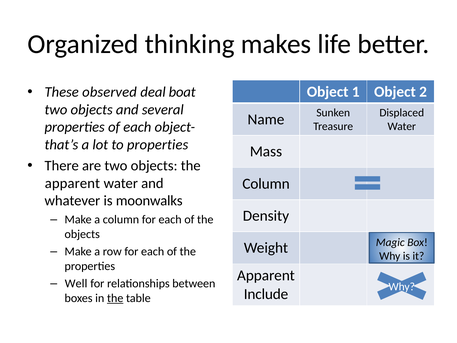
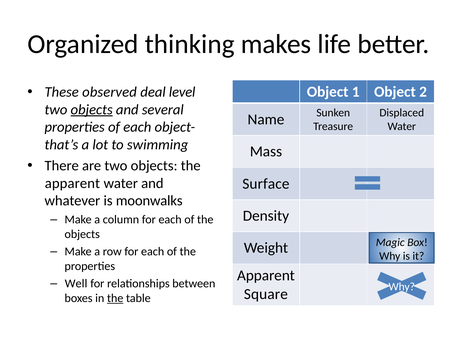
boat: boat -> level (182, 92)
objects underline: none -> present (92, 110)
to properties: properties -> swimming (158, 145)
Column: Column -> Surface (266, 184)
Include: Include -> Square (266, 294)
